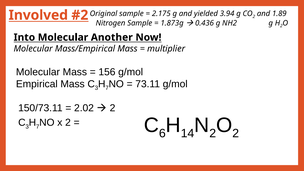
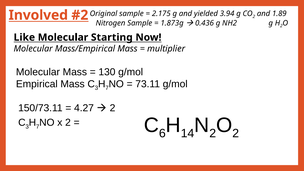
Into: Into -> Like (24, 37)
Another: Another -> Starting (112, 37)
156: 156 -> 130 (107, 72)
2.02: 2.02 -> 4.27 (84, 108)
